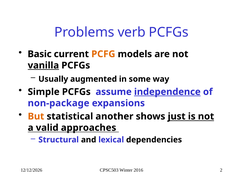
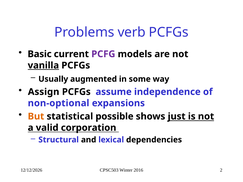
PCFG colour: orange -> purple (103, 54)
Simple: Simple -> Assign (44, 92)
independence underline: present -> none (167, 92)
non-package: non-package -> non-optional (59, 103)
another: another -> possible (114, 117)
approaches: approaches -> corporation (89, 128)
